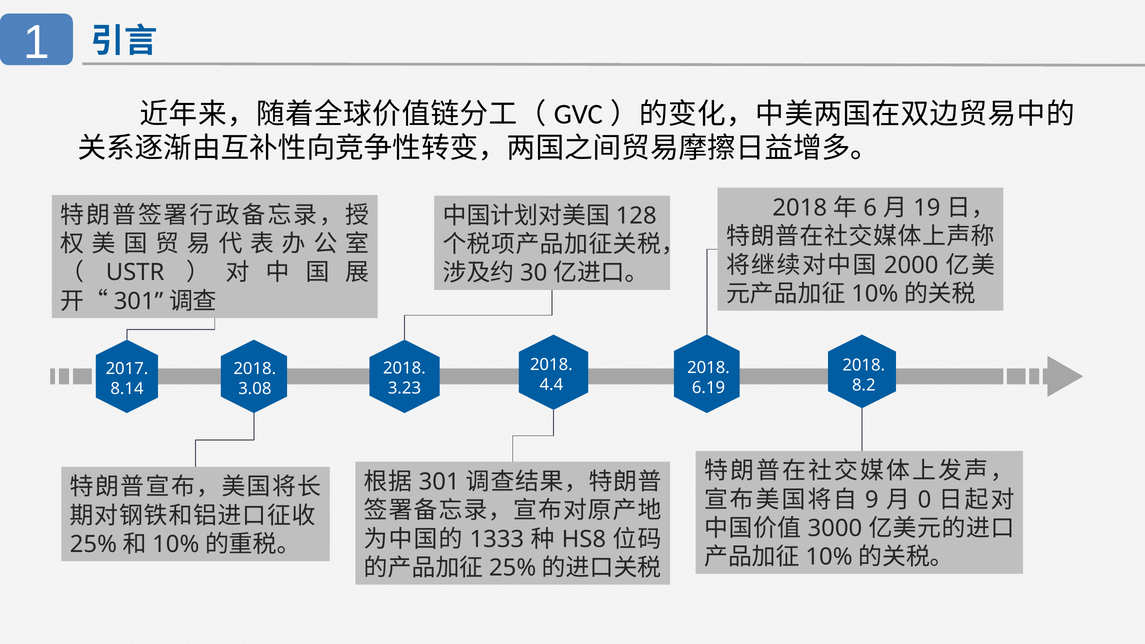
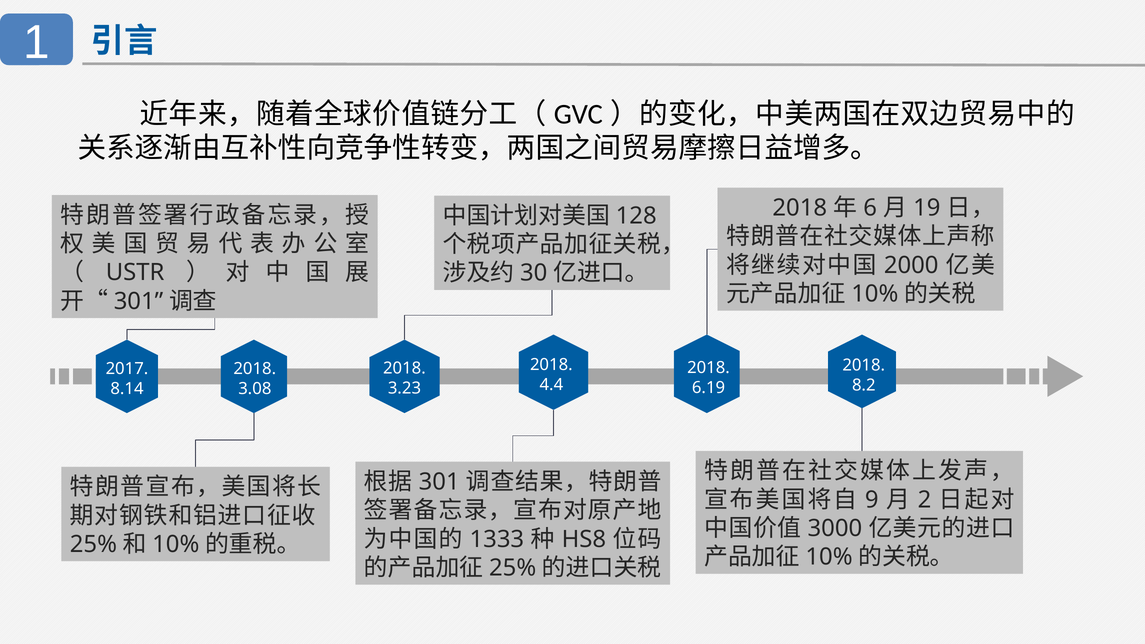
0: 0 -> 2 (925, 500)
